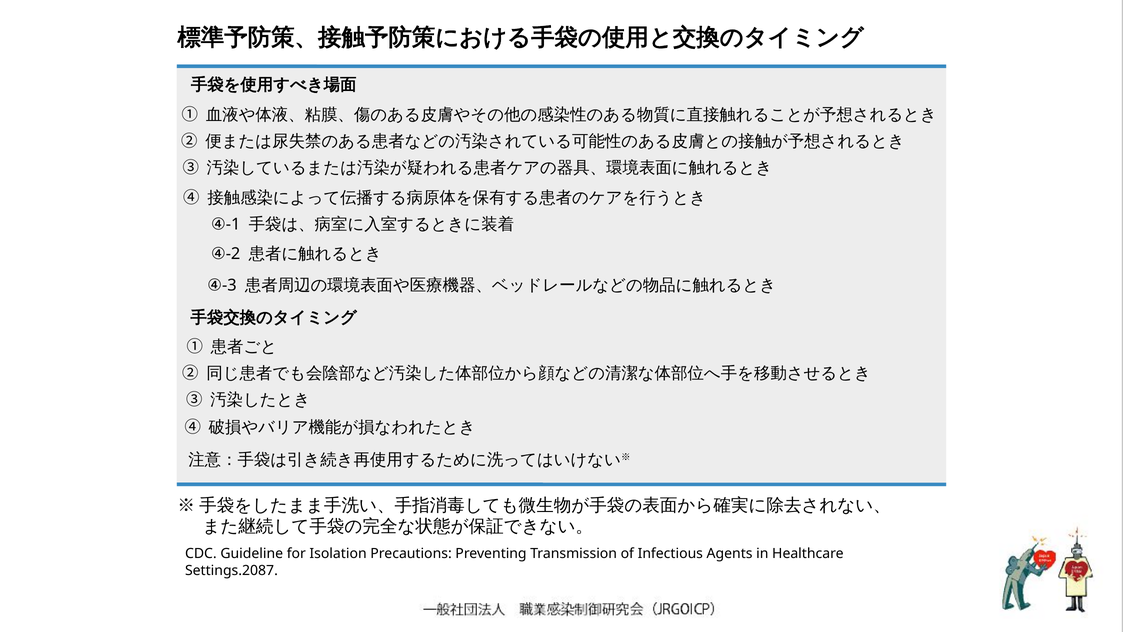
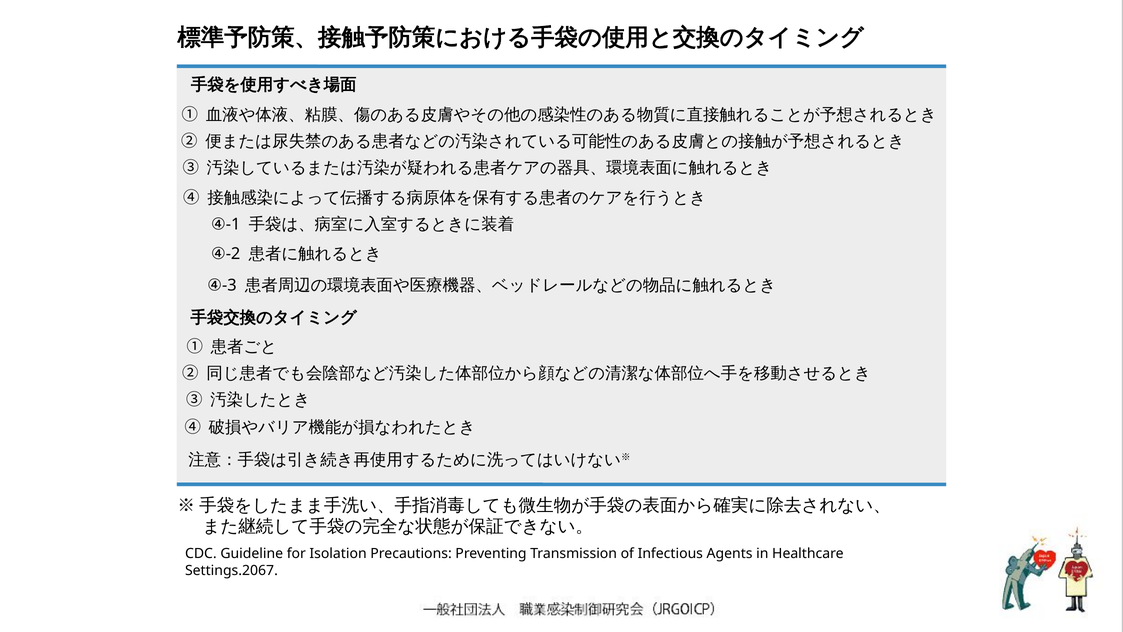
Settings.2087: Settings.2087 -> Settings.2067 (231, 570)
